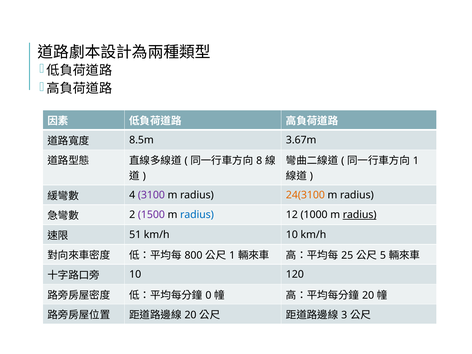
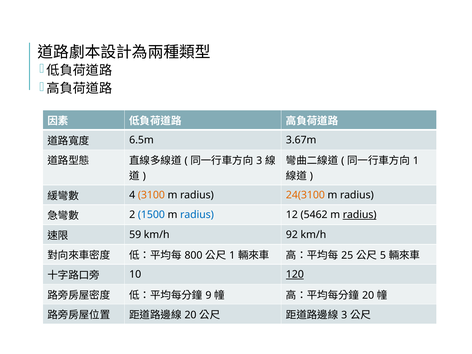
8.5m: 8.5m -> 6.5m (141, 140)
8: 8 -> 3 (259, 161)
3100 colour: purple -> orange (151, 195)
1500 colour: purple -> blue (151, 215)
1000: 1000 -> 5462 (314, 215)
51: 51 -> 59 (135, 235)
km/h 10: 10 -> 92 (292, 235)
120 underline: none -> present (295, 274)
0: 0 -> 9 (208, 295)
